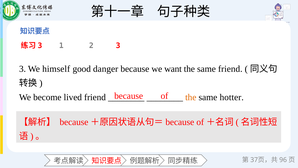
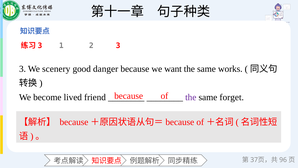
himself: himself -> scenery (56, 69)
same friend: friend -> works (230, 69)
the colour: orange -> purple (191, 97)
hotter: hotter -> forget (232, 97)
